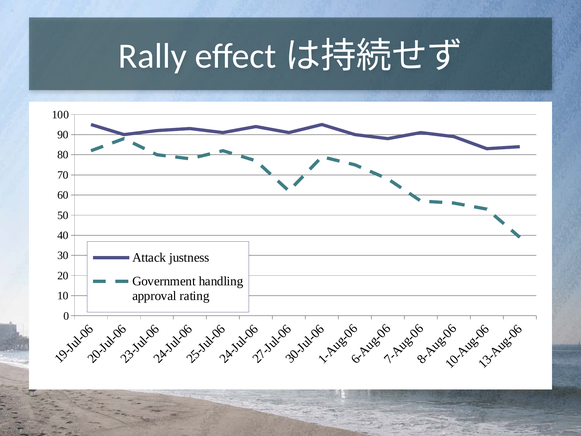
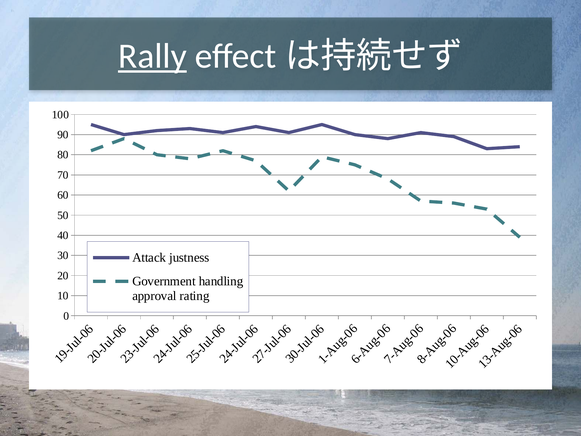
Rally underline: none -> present (152, 56)
